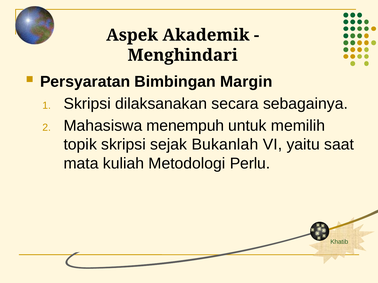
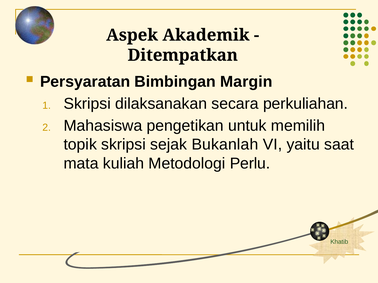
Menghindari: Menghindari -> Ditempatkan (183, 55)
sebagainya: sebagainya -> perkuliahan (306, 104)
menempuh: menempuh -> pengetikan (185, 126)
